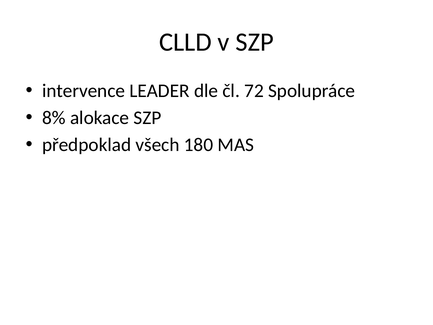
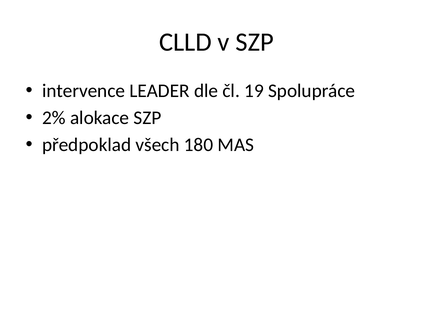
72: 72 -> 19 (254, 91)
8%: 8% -> 2% (54, 118)
